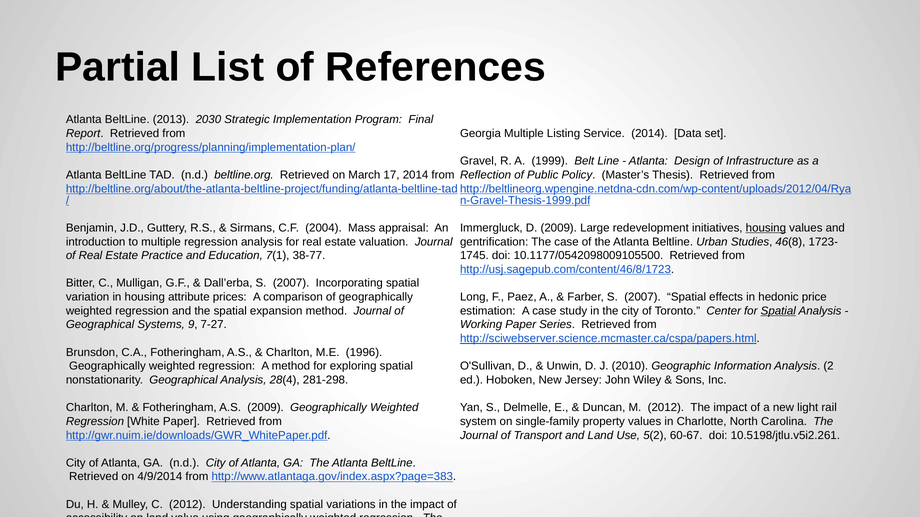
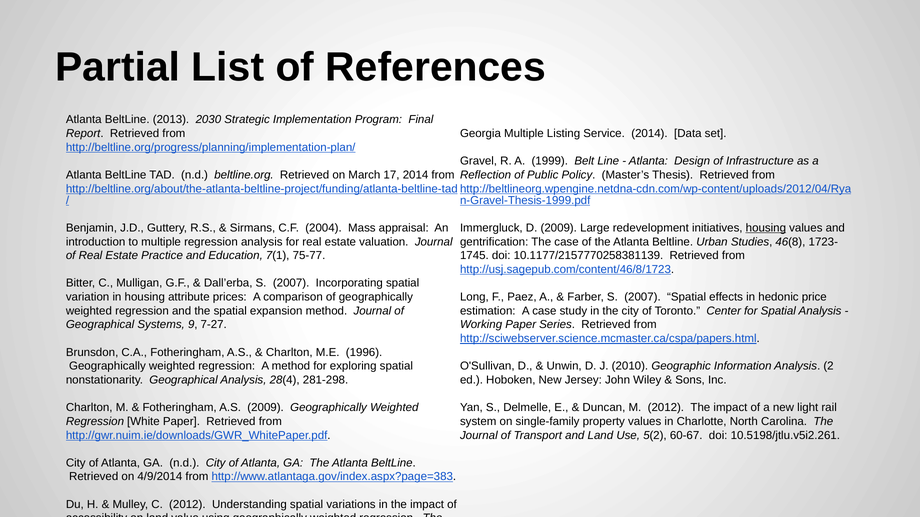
38-77: 38-77 -> 75-77 (309, 256)
10.1177/0542098009105500: 10.1177/0542098009105500 -> 10.1177/2157770258381139 (588, 256)
Spatial underline: present -> none (778, 311)
